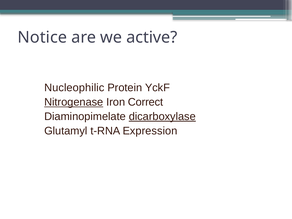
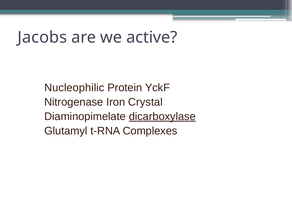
Notice: Notice -> Jacobs (42, 37)
Nitrogenase underline: present -> none (74, 102)
Correct: Correct -> Crystal (145, 102)
Expression: Expression -> Complexes (150, 131)
